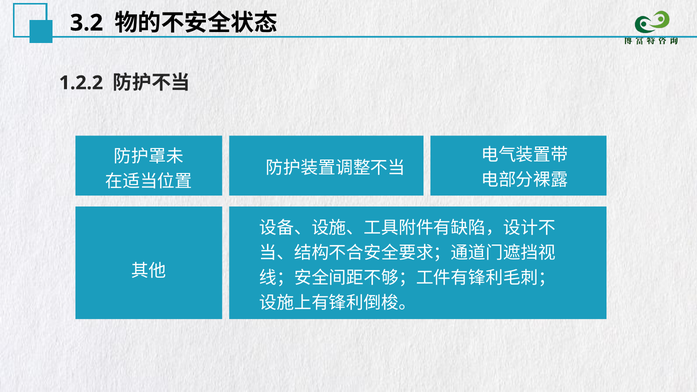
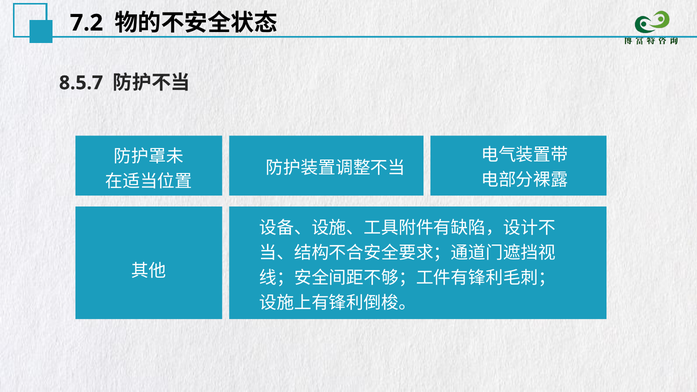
3.2: 3.2 -> 7.2 (86, 23)
1.2.2: 1.2.2 -> 8.5.7 (81, 83)
